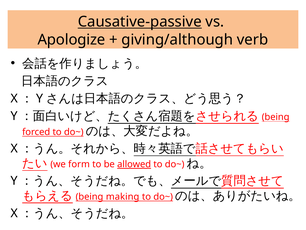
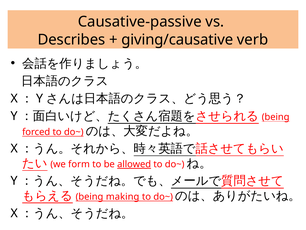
Causative-passive underline: present -> none (140, 22)
Apologize: Apologize -> Describes (71, 40)
giving/although: giving/although -> giving/causative (177, 40)
